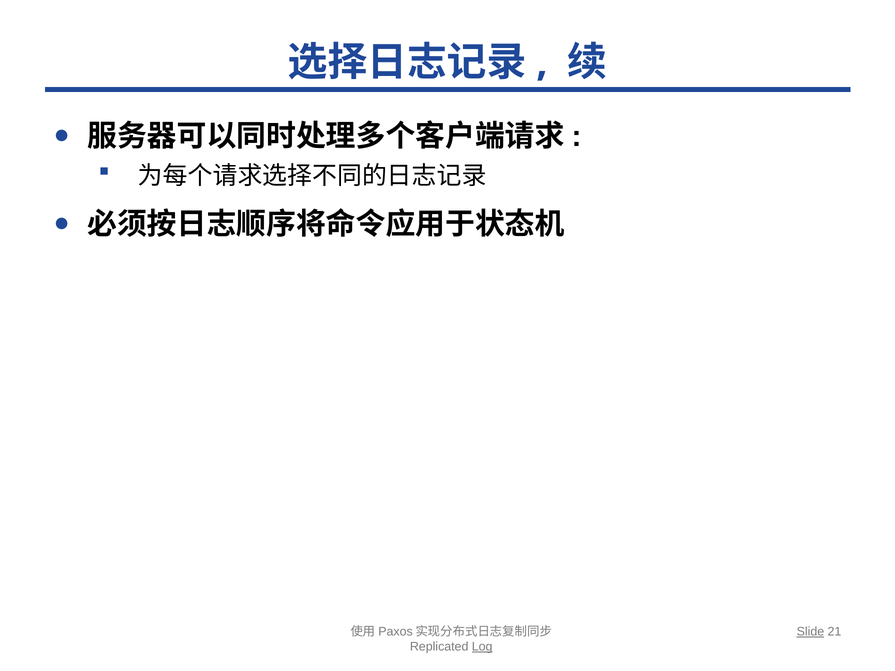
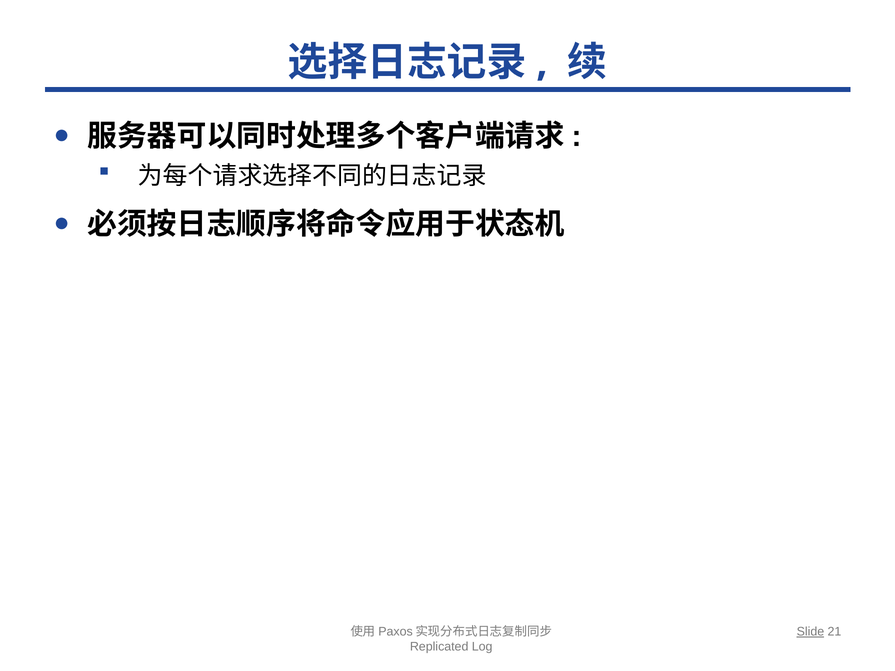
Log underline: present -> none (482, 647)
